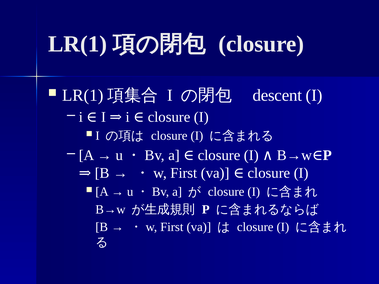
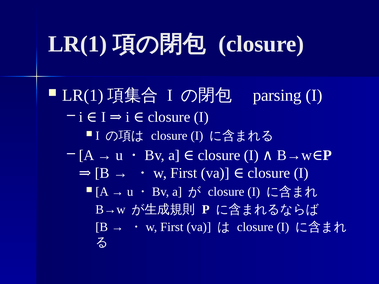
descent: descent -> parsing (277, 95)
